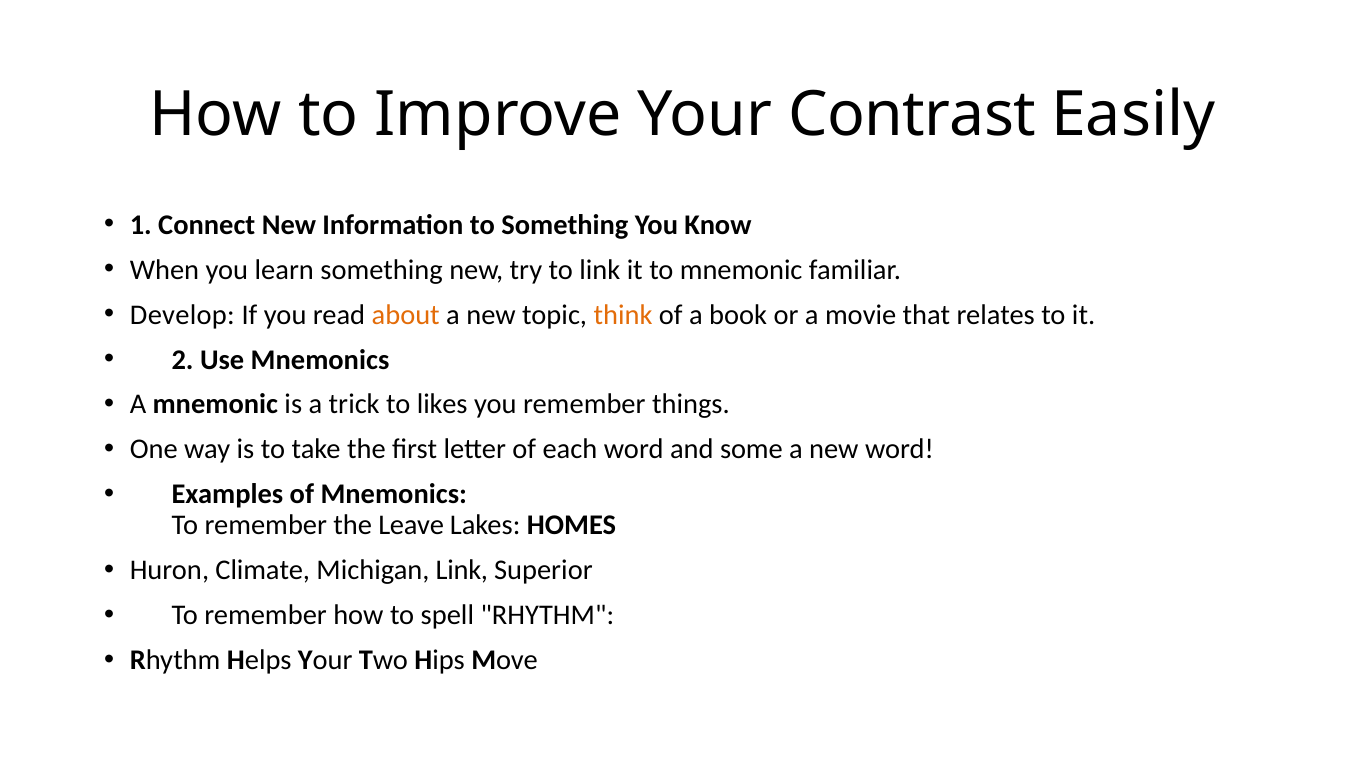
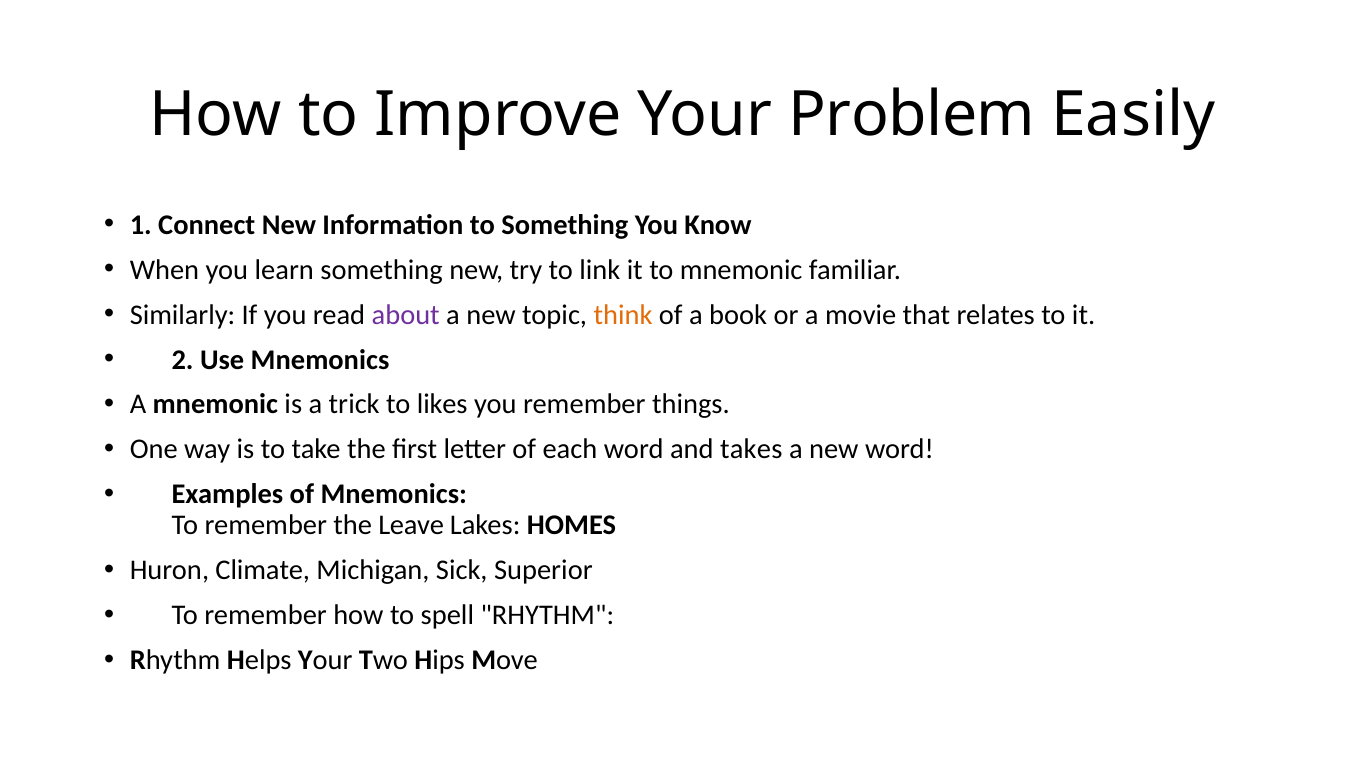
Contrast: Contrast -> Problem (912, 115)
Develop: Develop -> Similarly (182, 315)
about colour: orange -> purple (406, 315)
some: some -> takes (751, 450)
Michigan Link: Link -> Sick (462, 570)
